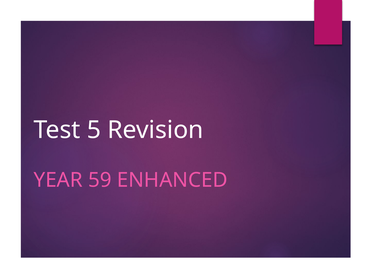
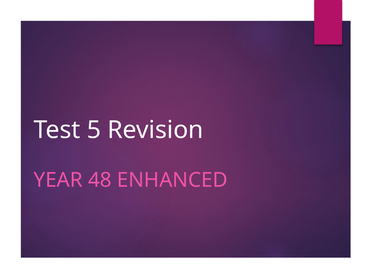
59: 59 -> 48 (100, 180)
